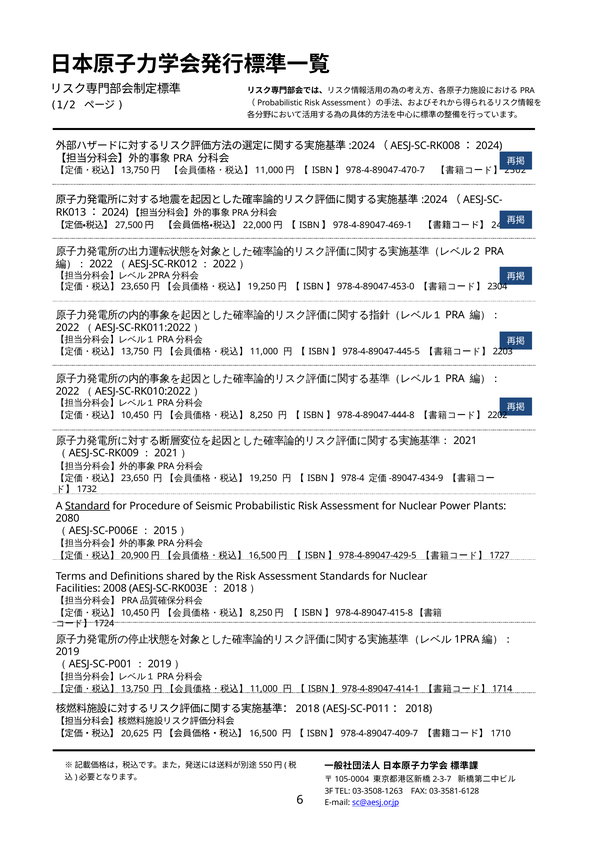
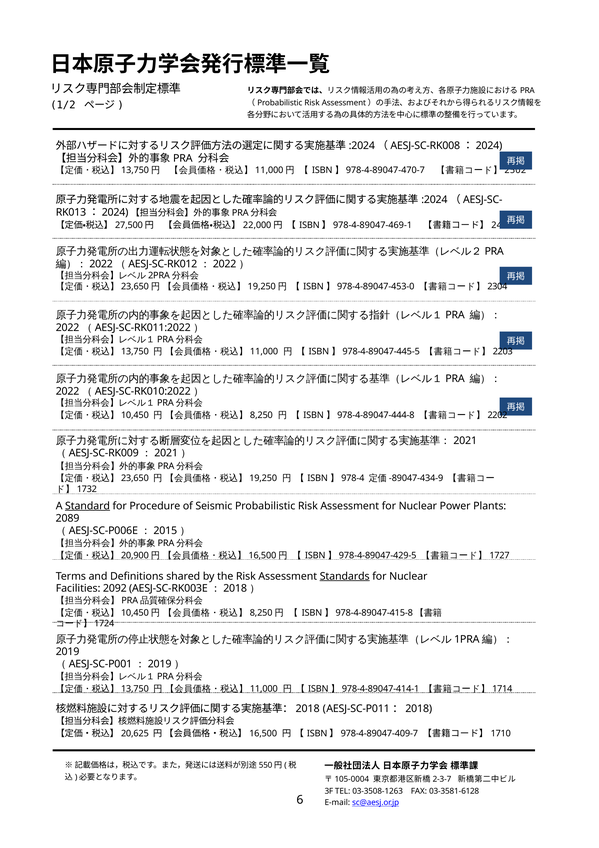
2080: 2080 -> 2089 (68, 518)
Standards underline: none -> present (345, 576)
2008: 2008 -> 2092 (115, 588)
